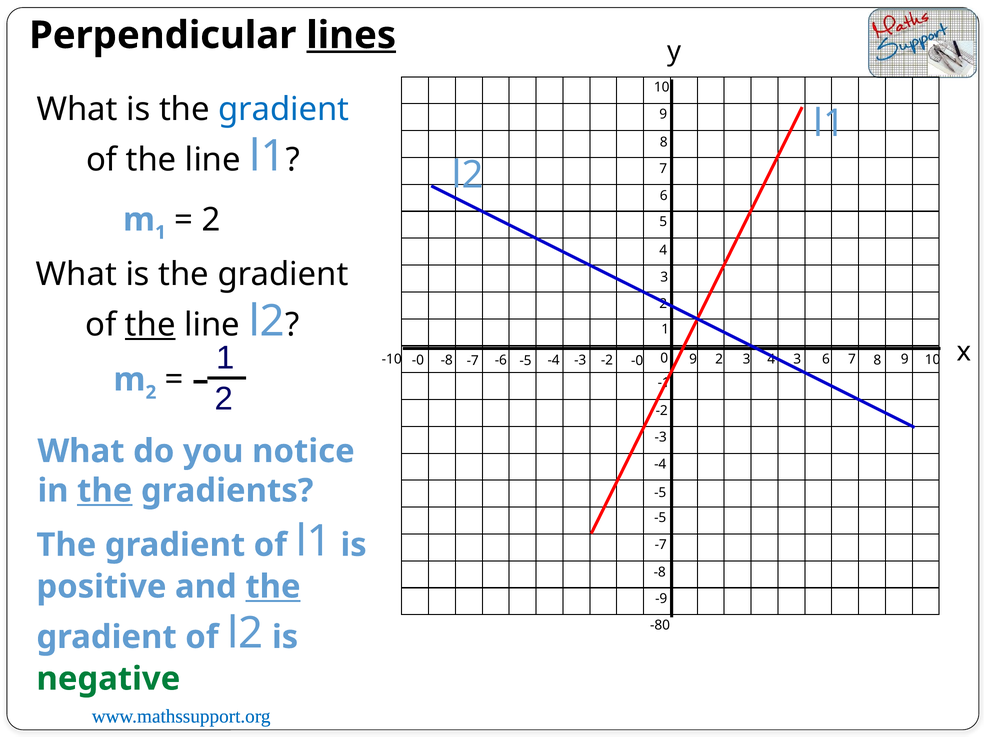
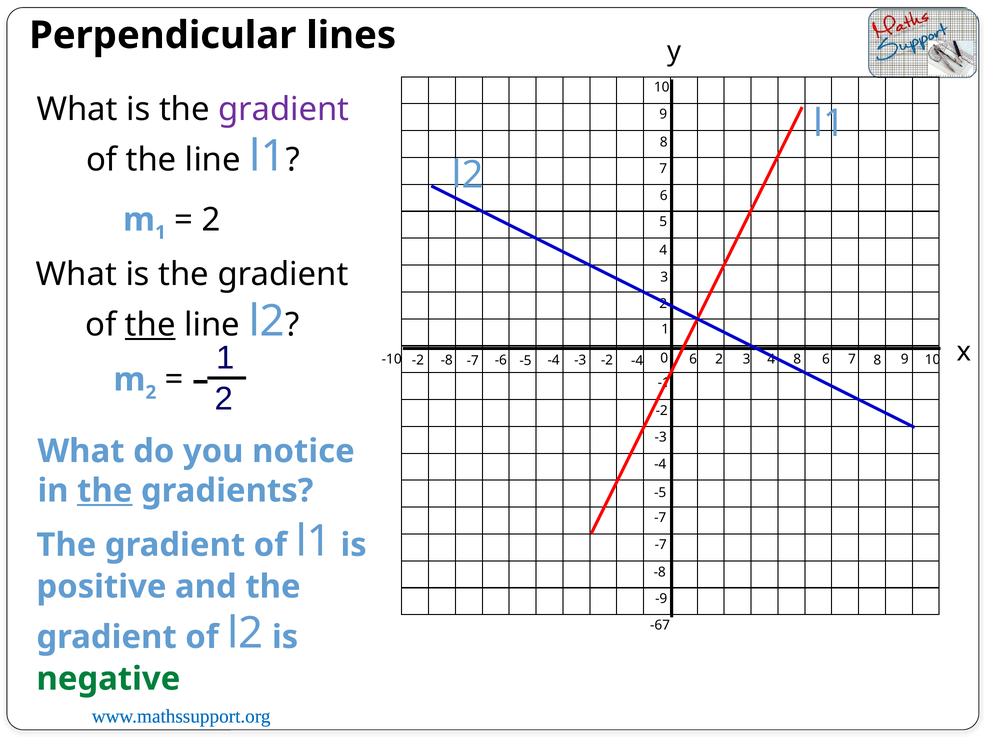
lines underline: present -> none (351, 35)
gradient colour: blue -> purple (284, 109)
0 9: 9 -> 6 (693, 359)
4 3: 3 -> 8 (797, 359)
-0: -0 -> -2 (418, 360)
-2 -0: -0 -> -4 (637, 360)
-5: -5 -> -7 (660, 517)
the underline: present -> none (273, 586)
-80: -80 -> -67 (660, 625)
